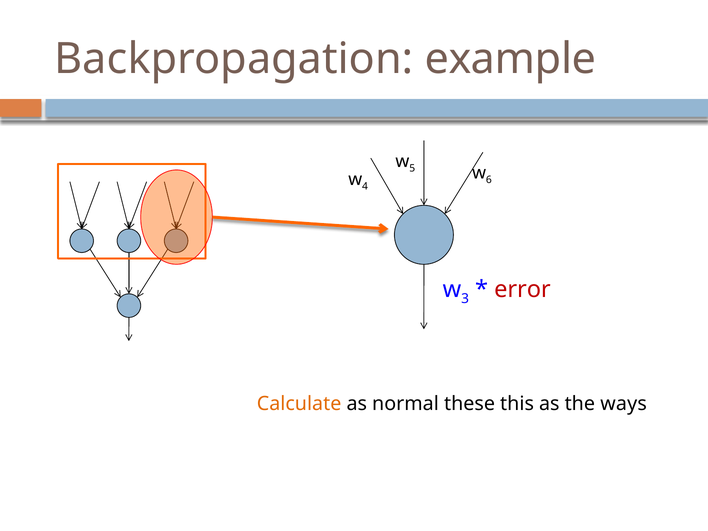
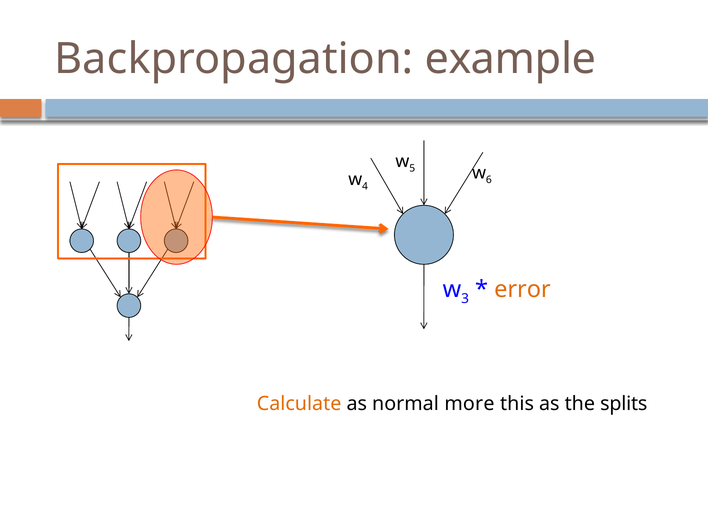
error colour: red -> orange (522, 290)
these: these -> more (469, 404)
ways: ways -> splits (624, 404)
